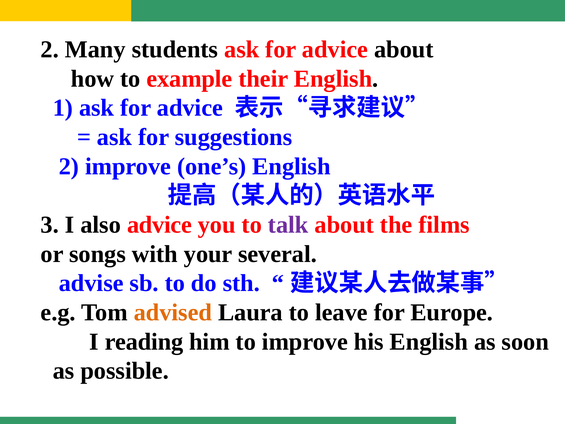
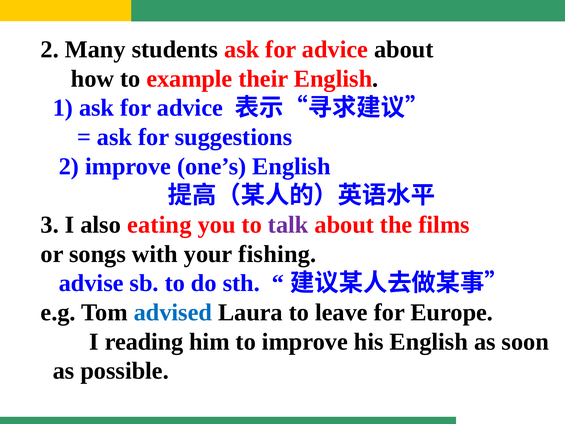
also advice: advice -> eating (159, 225)
several: several -> fishing (277, 254)
advised colour: orange -> blue (173, 312)
